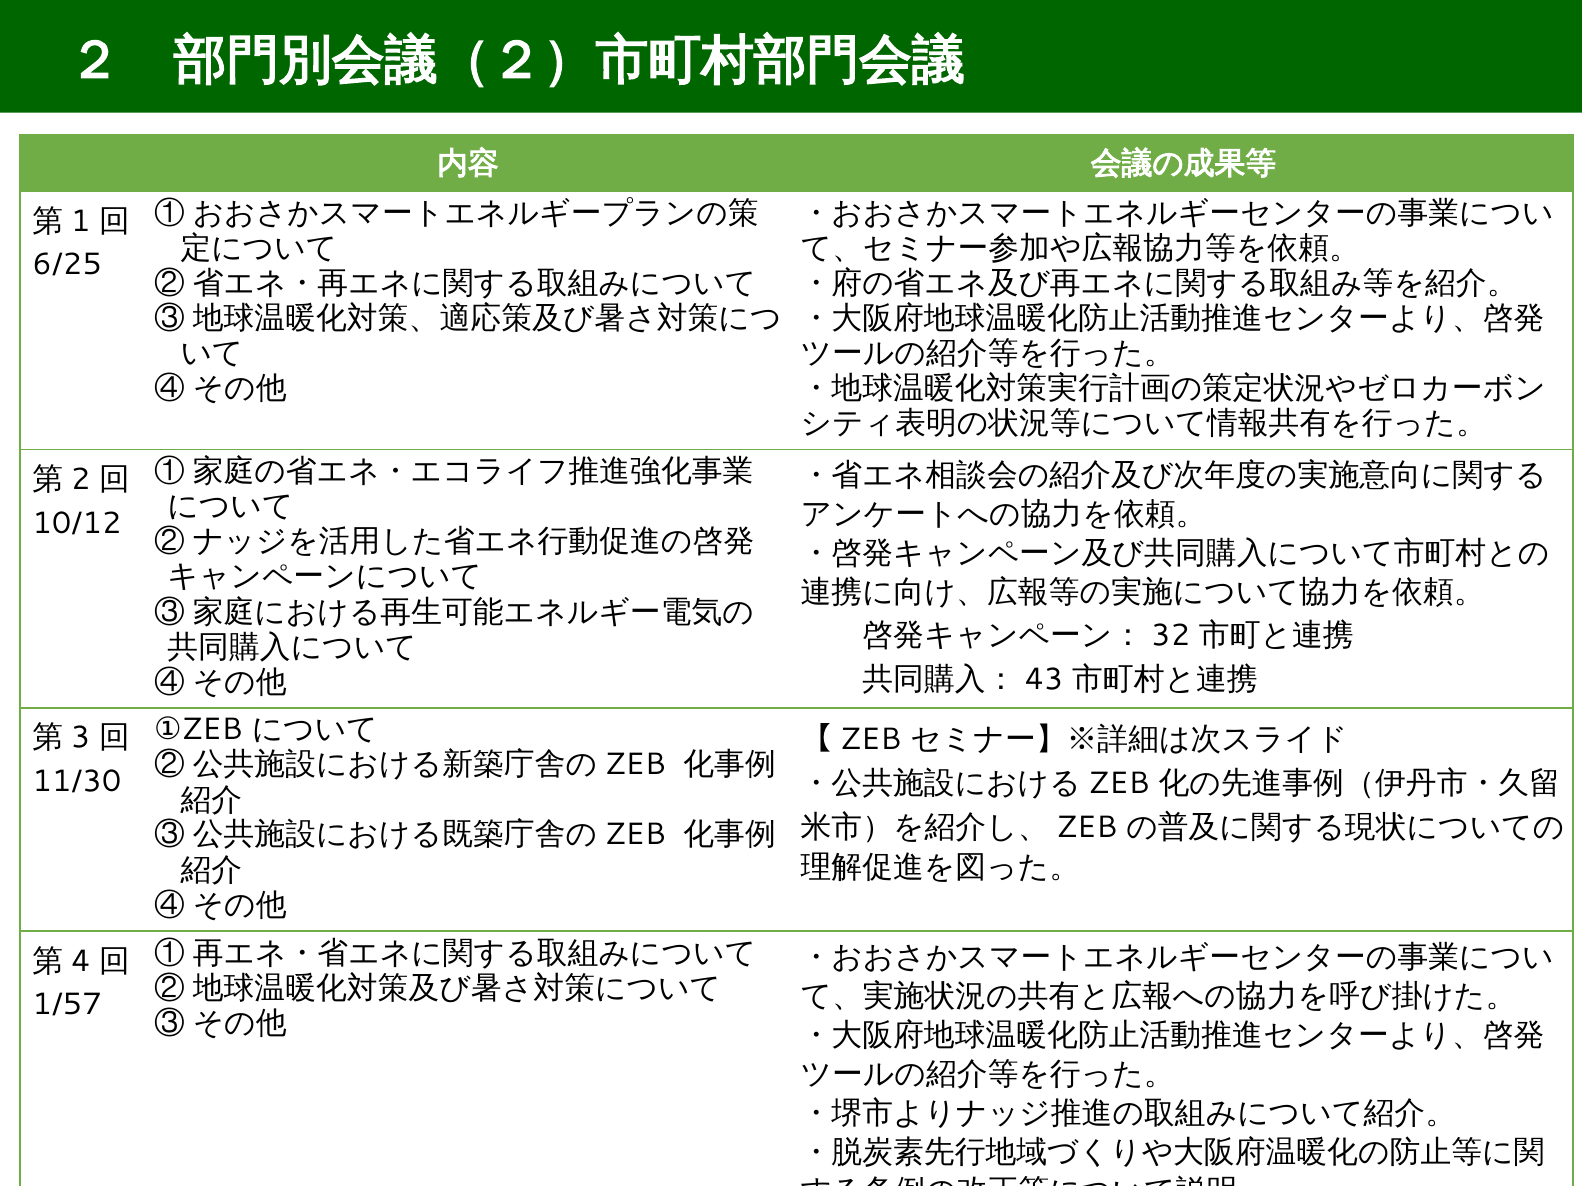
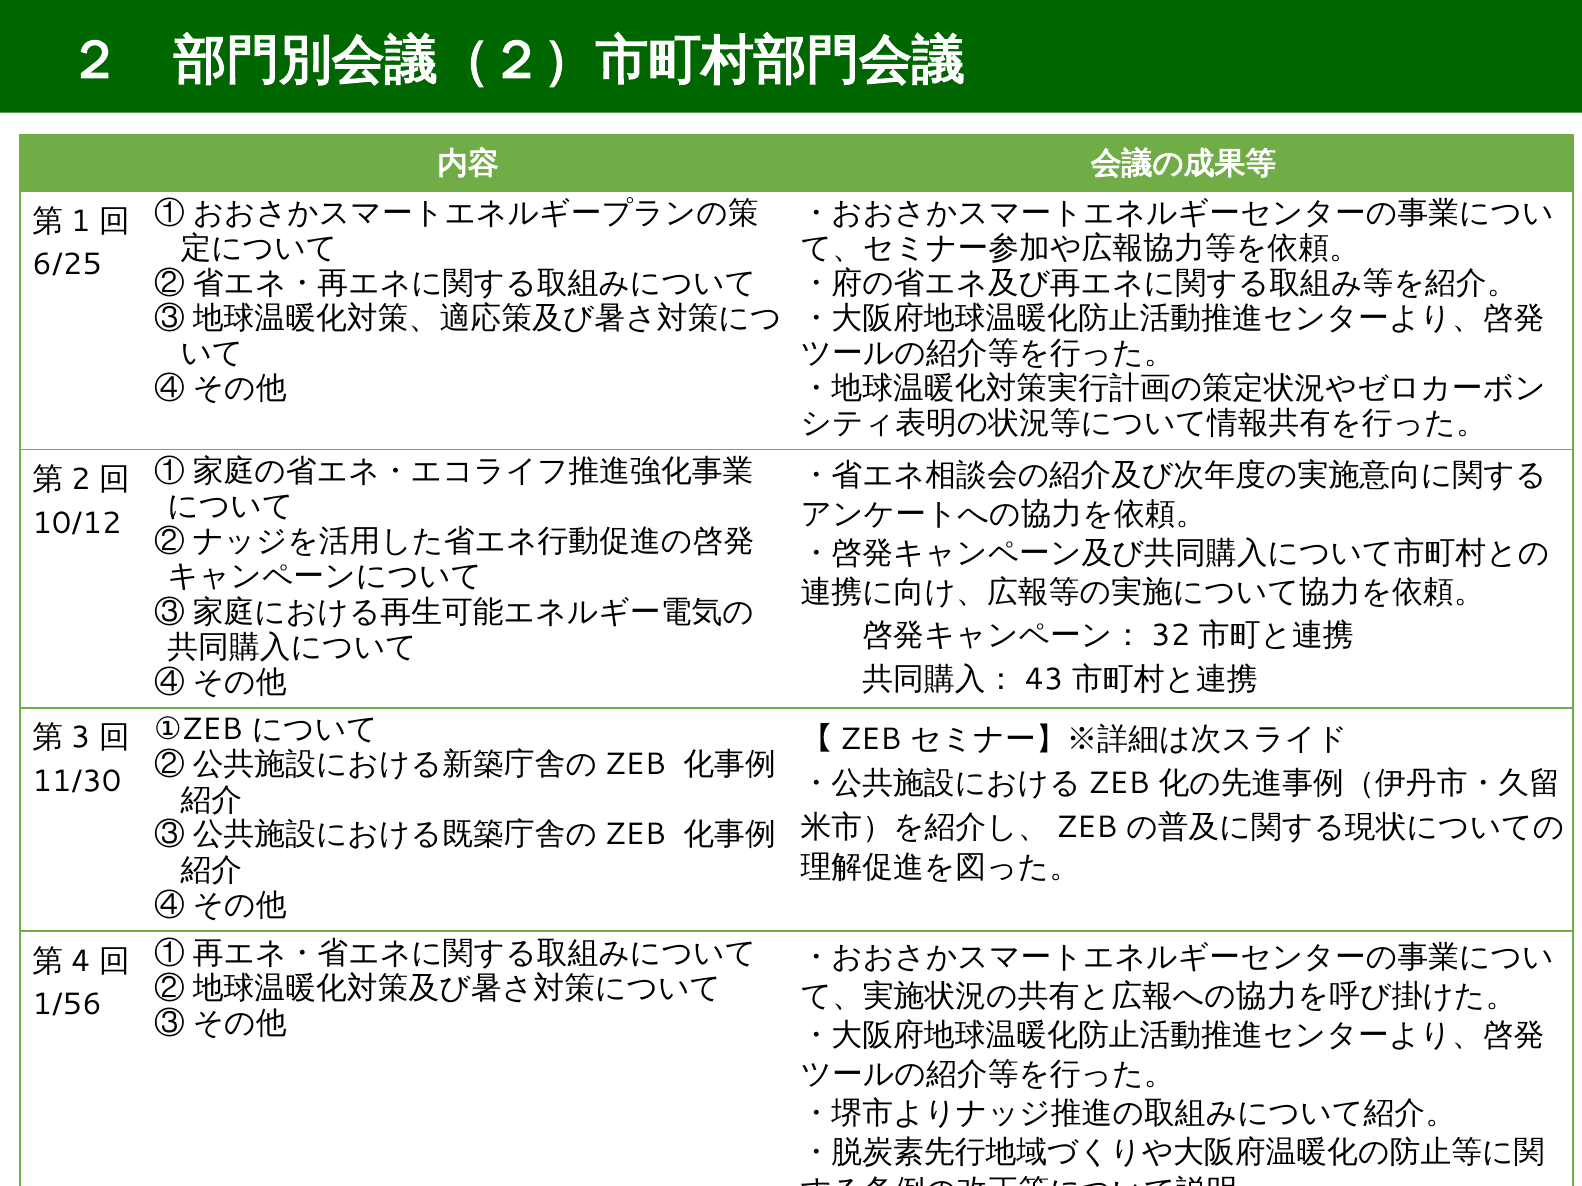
1/57: 1/57 -> 1/56 (67, 1005)
